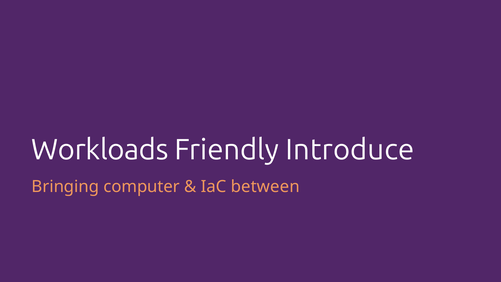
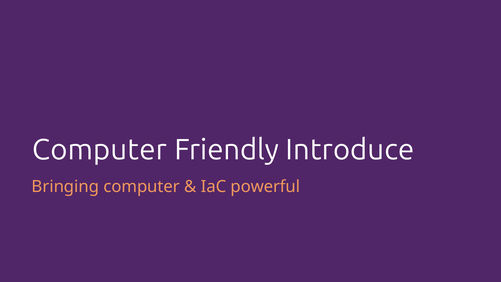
Workloads: Workloads -> Computer (100, 150)
between: between -> powerful (265, 187)
